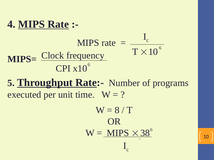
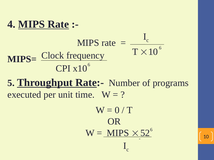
8: 8 -> 0 (117, 110)
38: 38 -> 52 (145, 133)
